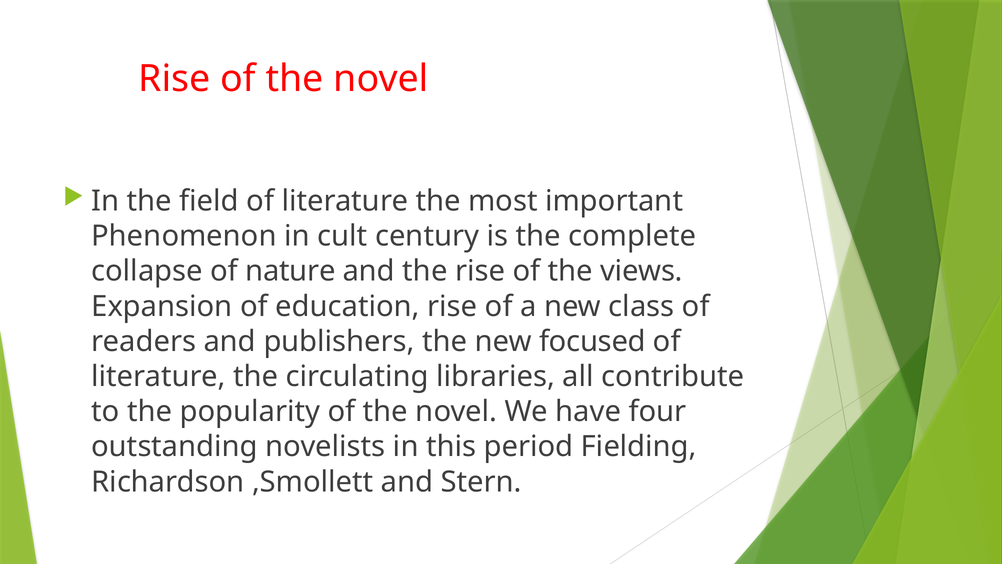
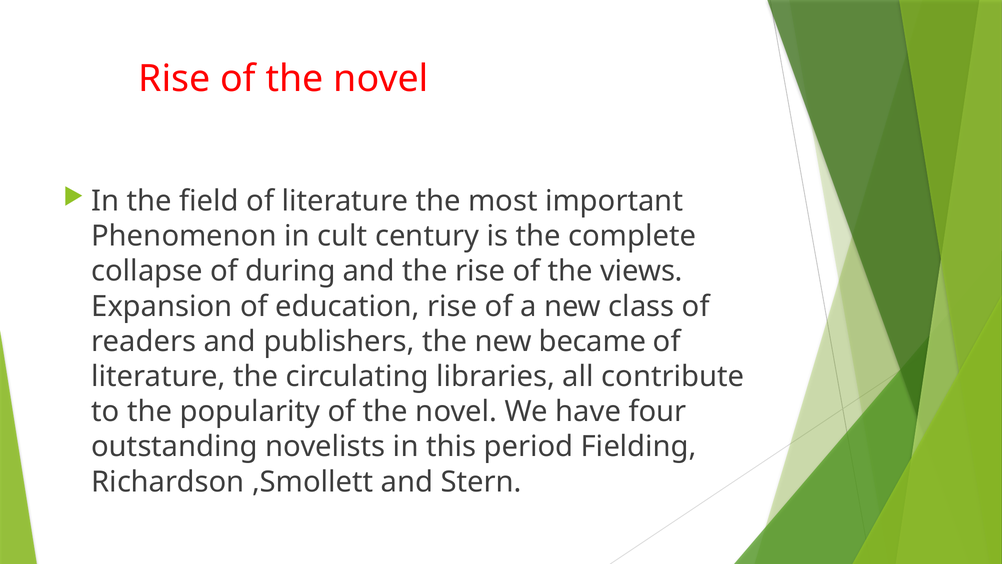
nature: nature -> during (290, 271)
focused: focused -> became (592, 341)
